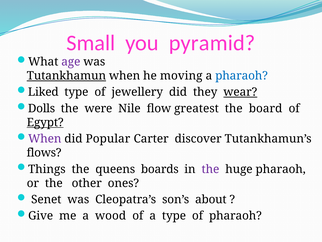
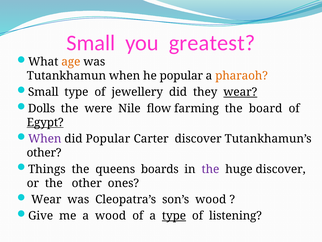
pyramid: pyramid -> greatest (212, 43)
age colour: purple -> orange (71, 62)
Tutankhamun underline: present -> none (66, 76)
he moving: moving -> popular (181, 76)
pharaoh colour: blue -> orange (242, 76)
Liked: Liked -> Small (43, 92)
greatest: greatest -> farming (197, 108)
flows: flows -> other (44, 153)
huge pharaoh: pharaoh -> discover (281, 169)
Senet: Senet -> Wear (46, 199)
son’s about: about -> wood (211, 199)
type underline: none -> present (174, 215)
of pharaoh: pharaoh -> listening (235, 215)
